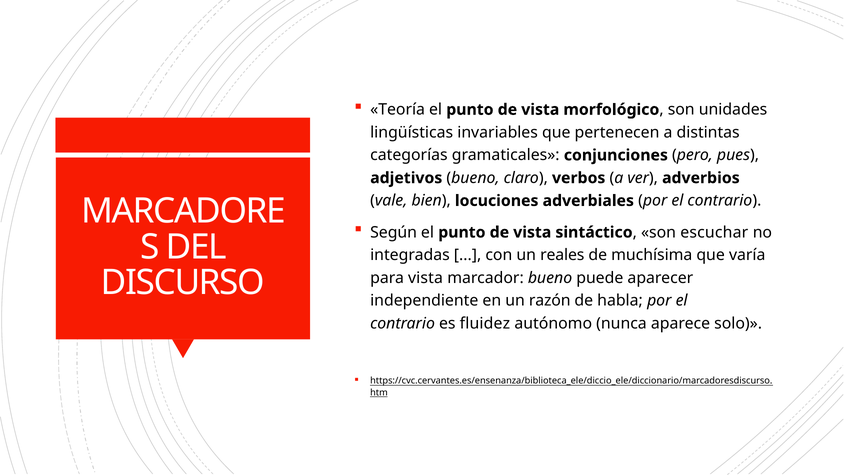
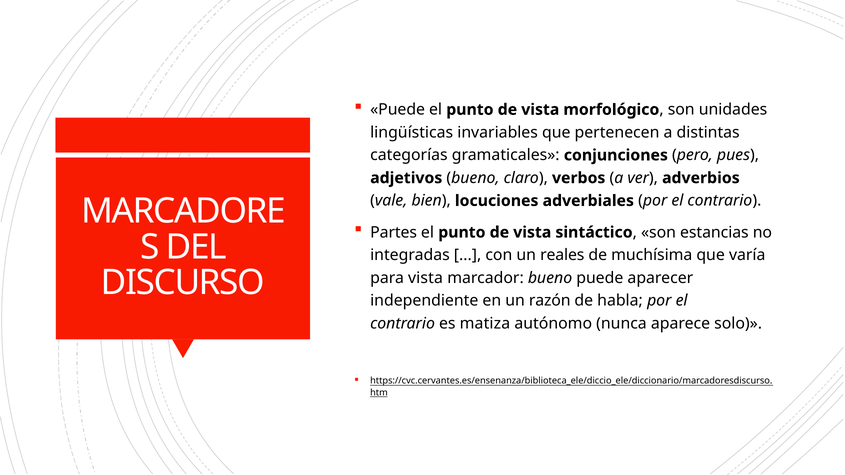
Teoría: Teoría -> Puede (398, 110)
Según: Según -> Partes (394, 233)
escuchar: escuchar -> estancias (714, 233)
fluidez: fluidez -> matiza (485, 324)
